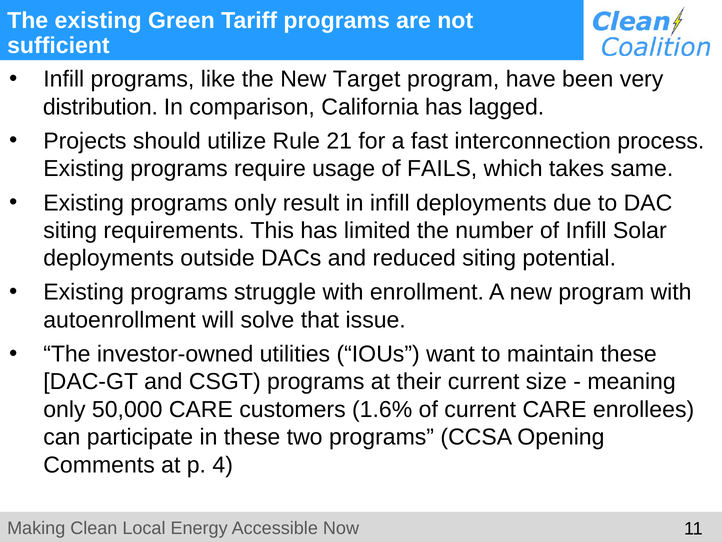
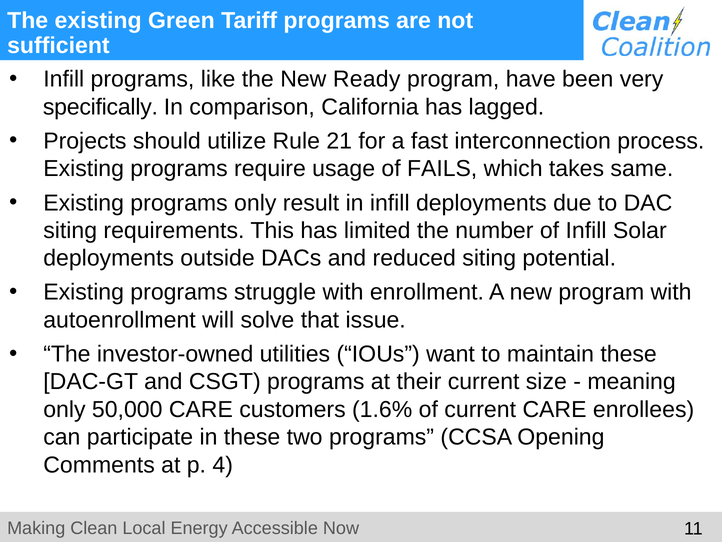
Target: Target -> Ready (367, 79)
distribution: distribution -> specifically (100, 107)
